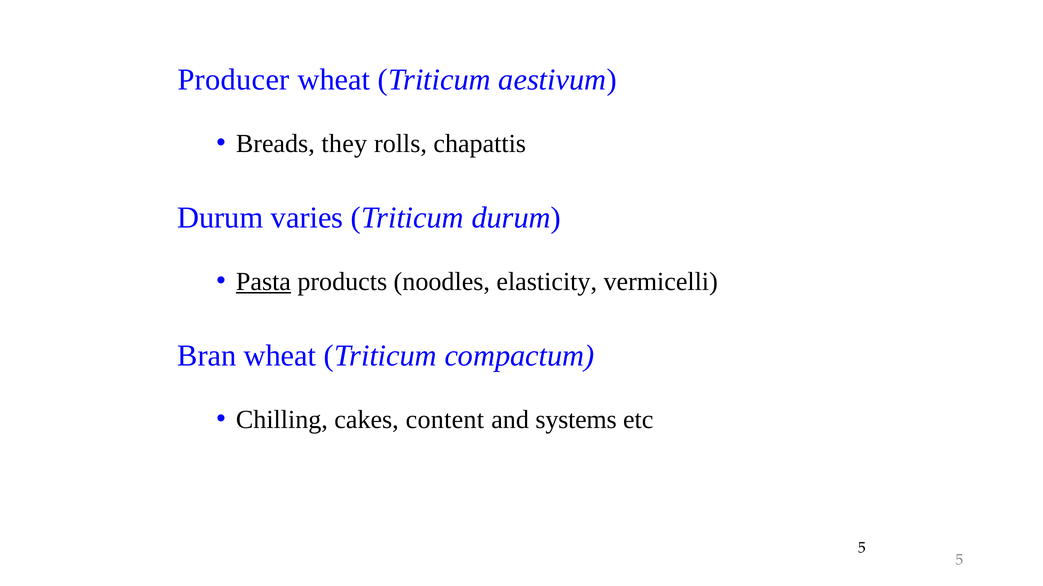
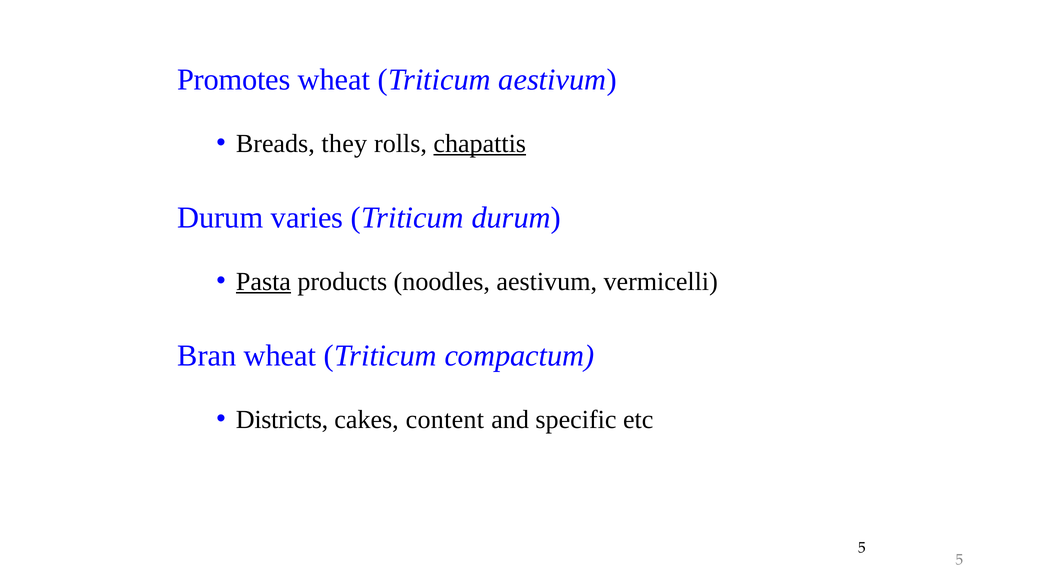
Producer: Producer -> Promotes (234, 80)
chapattis underline: none -> present (480, 144)
noodles elasticity: elasticity -> aestivum (547, 282)
Chilling: Chilling -> Districts (282, 420)
systems: systems -> specific (576, 420)
